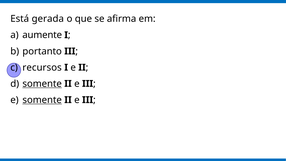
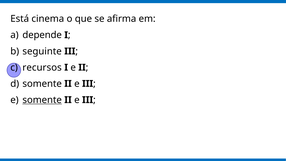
gerada: gerada -> cinema (48, 19)
aumente: aumente -> depende (42, 35)
portanto: portanto -> seguinte (42, 51)
somente underline: present -> none (42, 84)
